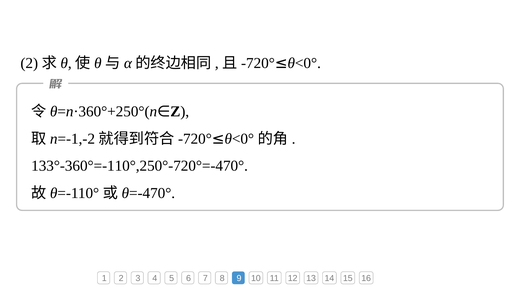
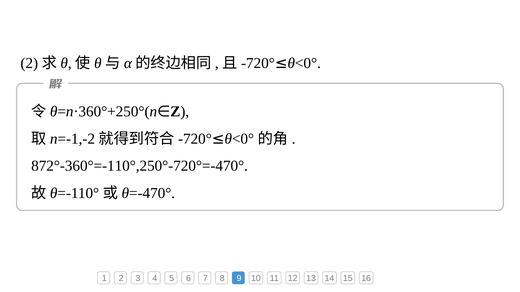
133°-360°=-110°,250°-720°=-470°: 133°-360°=-110°,250°-720°=-470° -> 872°-360°=-110°,250°-720°=-470° (140, 166)
